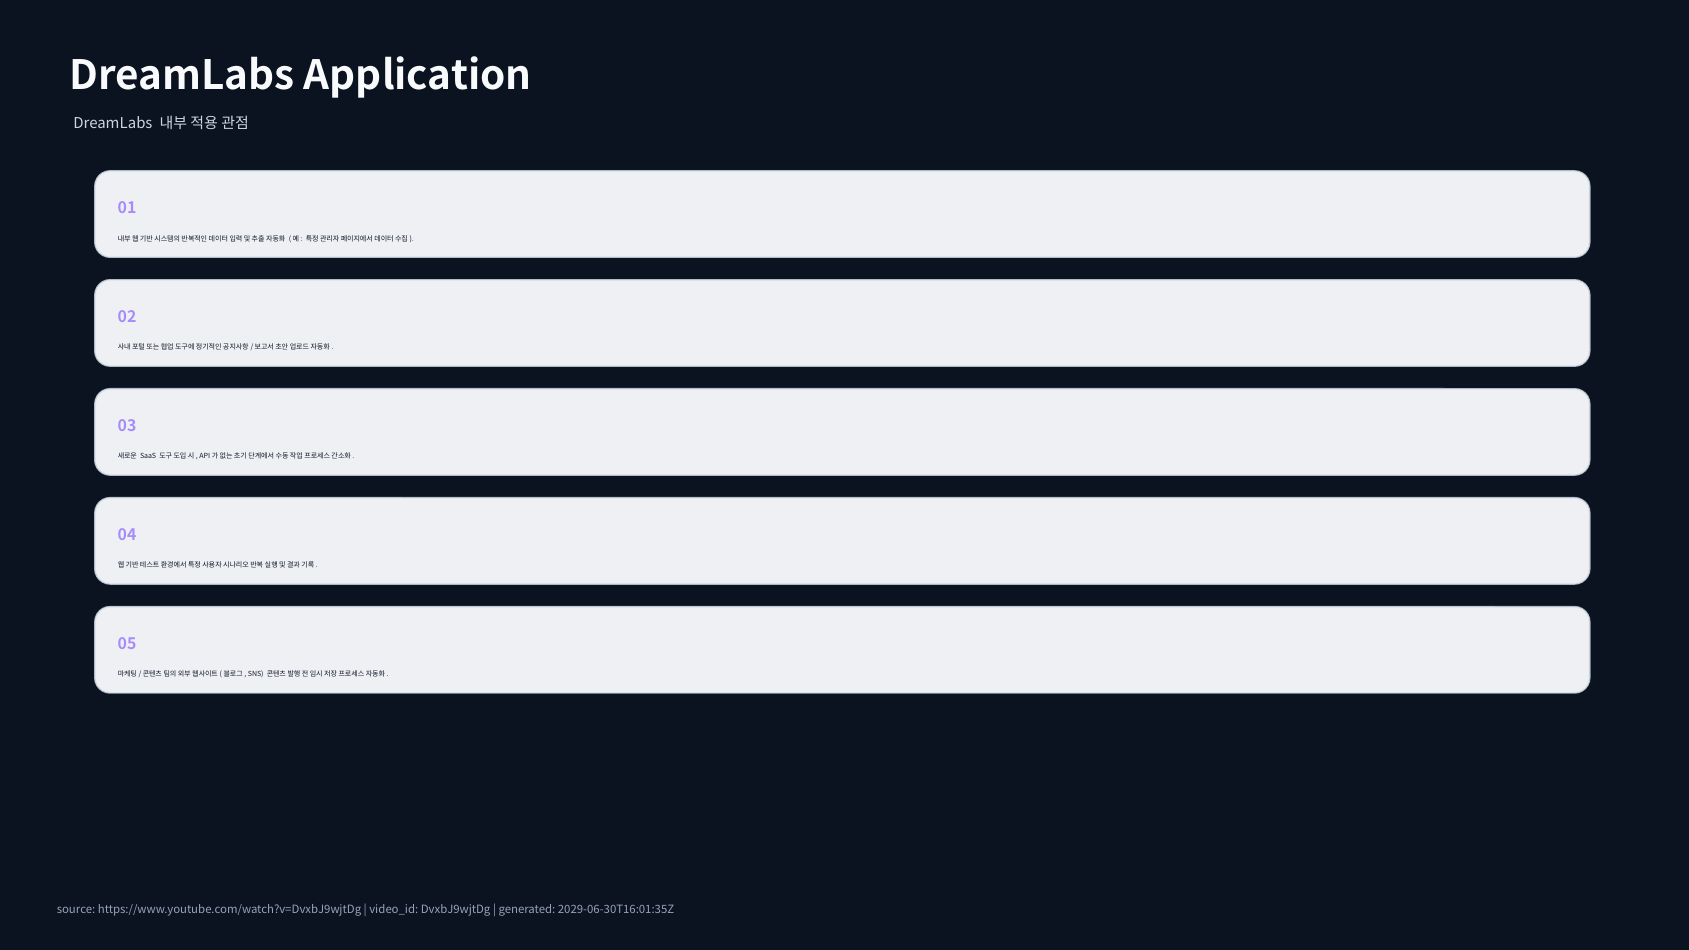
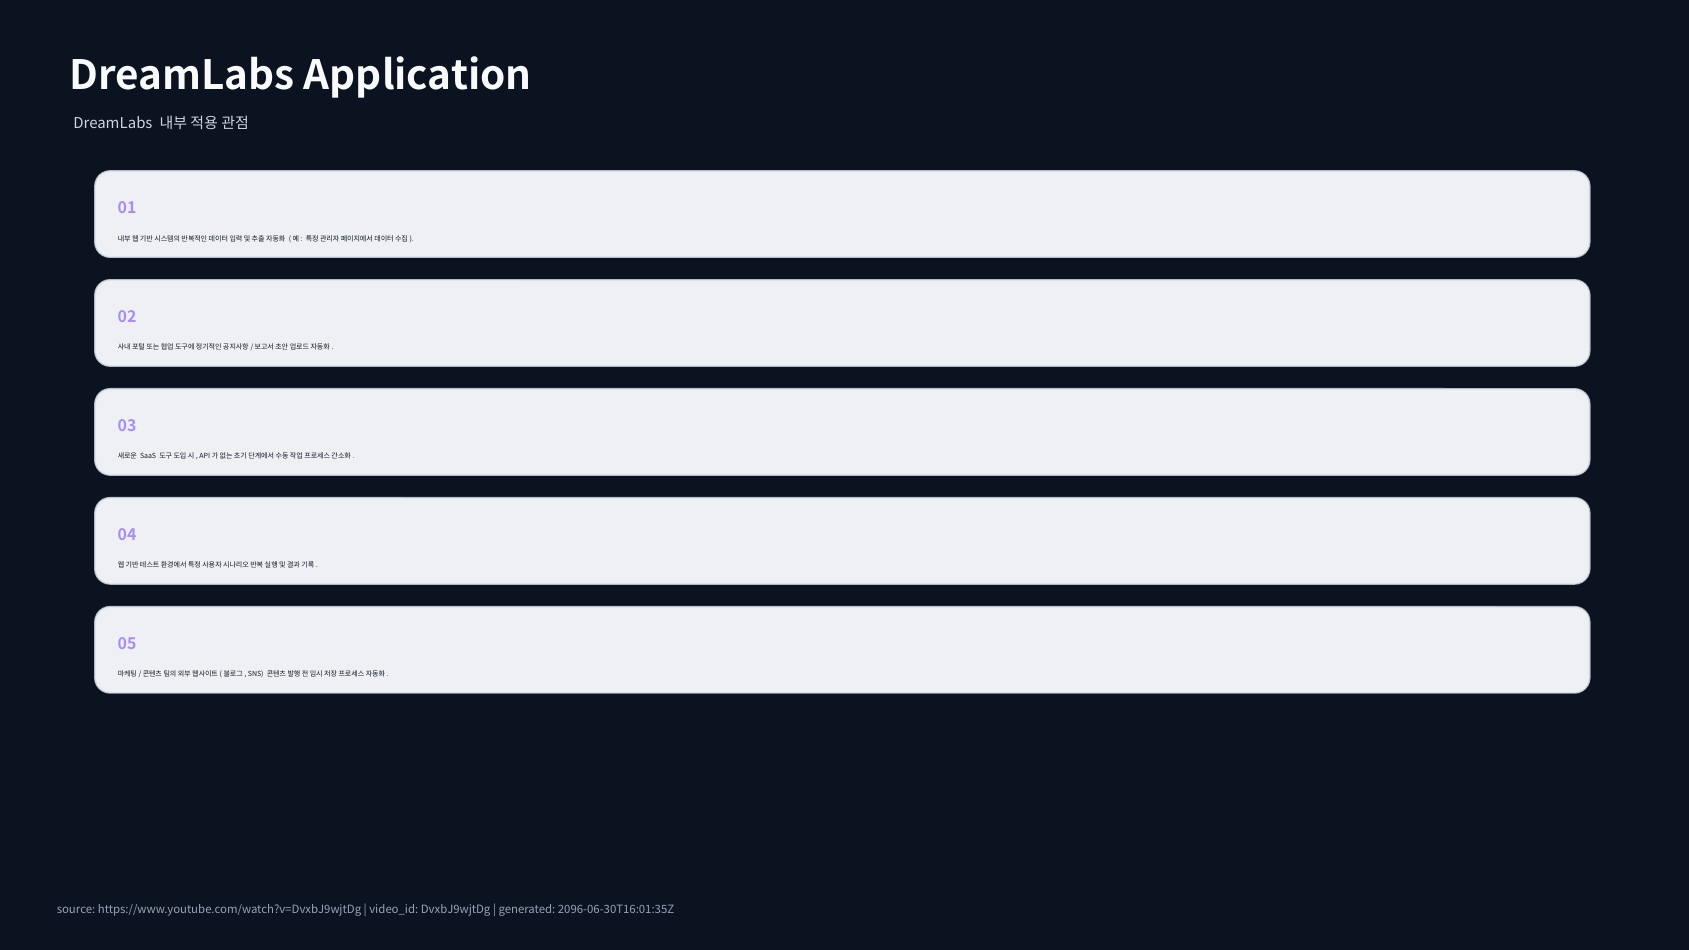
2029-06-30T16:01:35Z: 2029-06-30T16:01:35Z -> 2096-06-30T16:01:35Z (616, 910)
